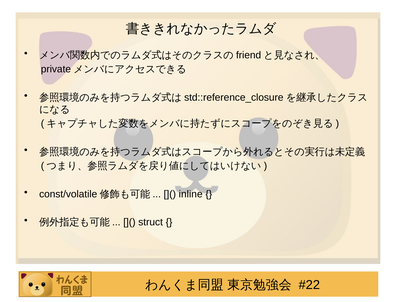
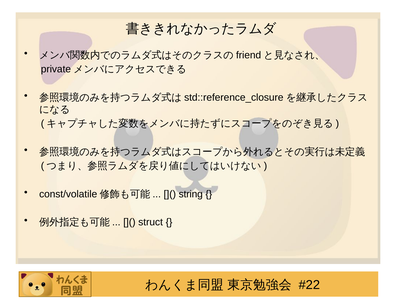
inline: inline -> string (191, 194)
